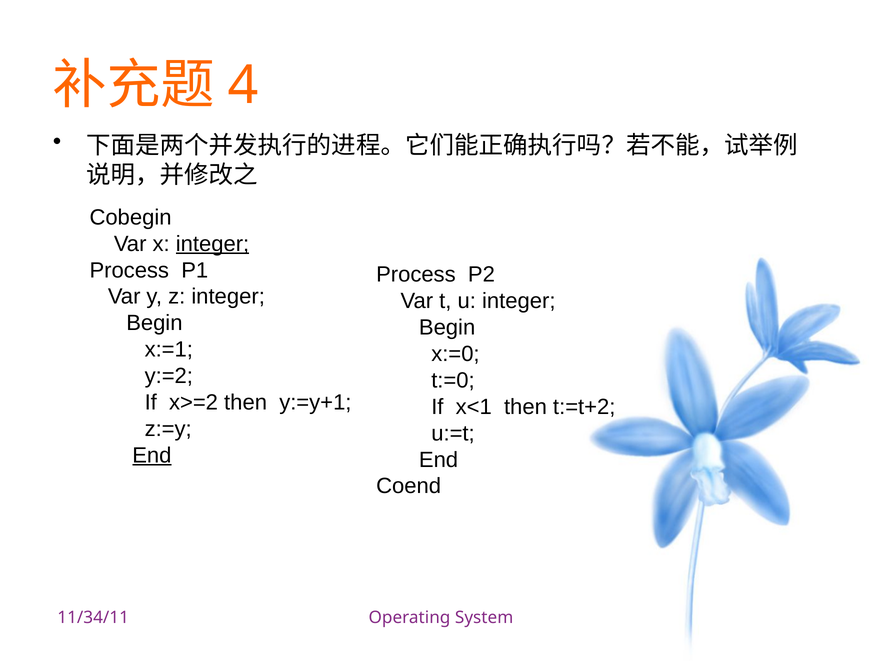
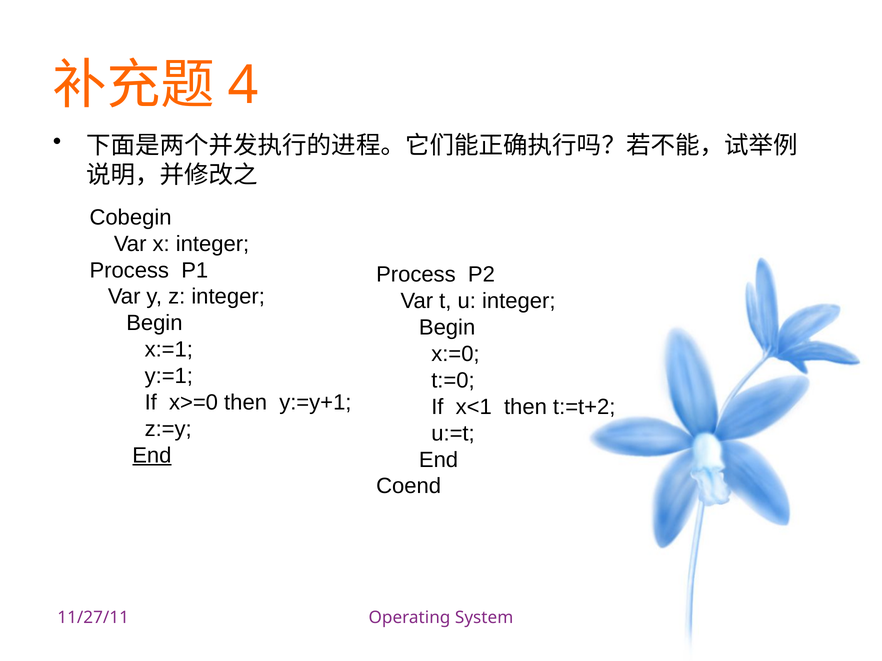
integer underline: present -> none (213, 244)
y:=2: y:=2 -> y:=1 (169, 376)
x>=2: x>=2 -> x>=0 (194, 403)
11/34/11: 11/34/11 -> 11/27/11 (93, 618)
